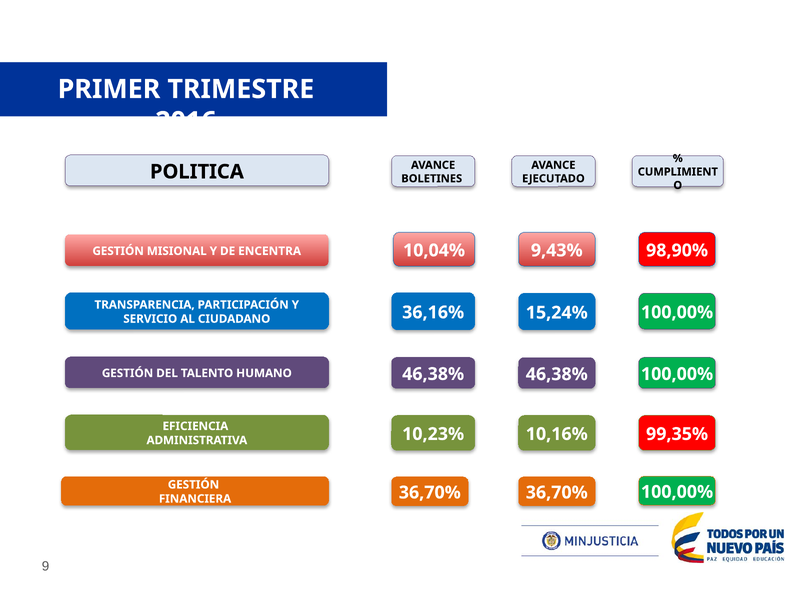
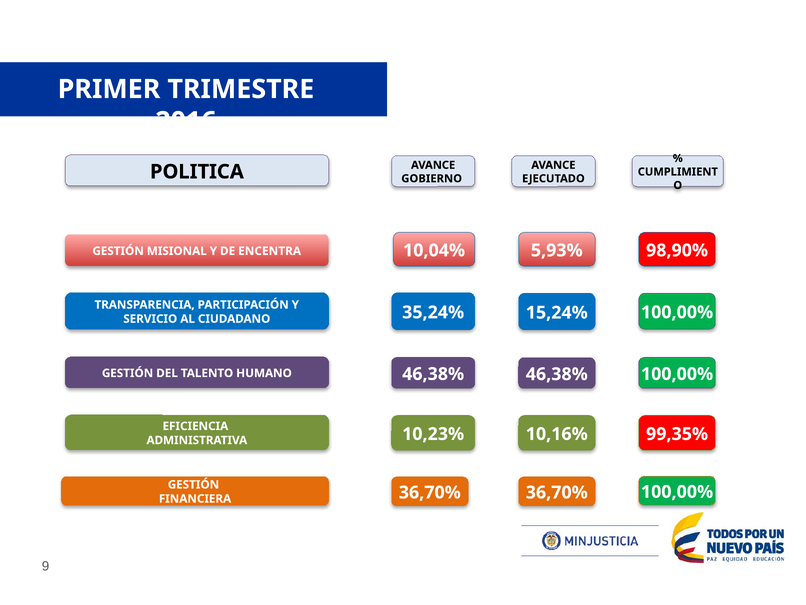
BOLETINES: BOLETINES -> GOBIERNO (432, 178)
9,43%: 9,43% -> 5,93% (557, 250)
36,16%: 36,16% -> 35,24% (433, 312)
